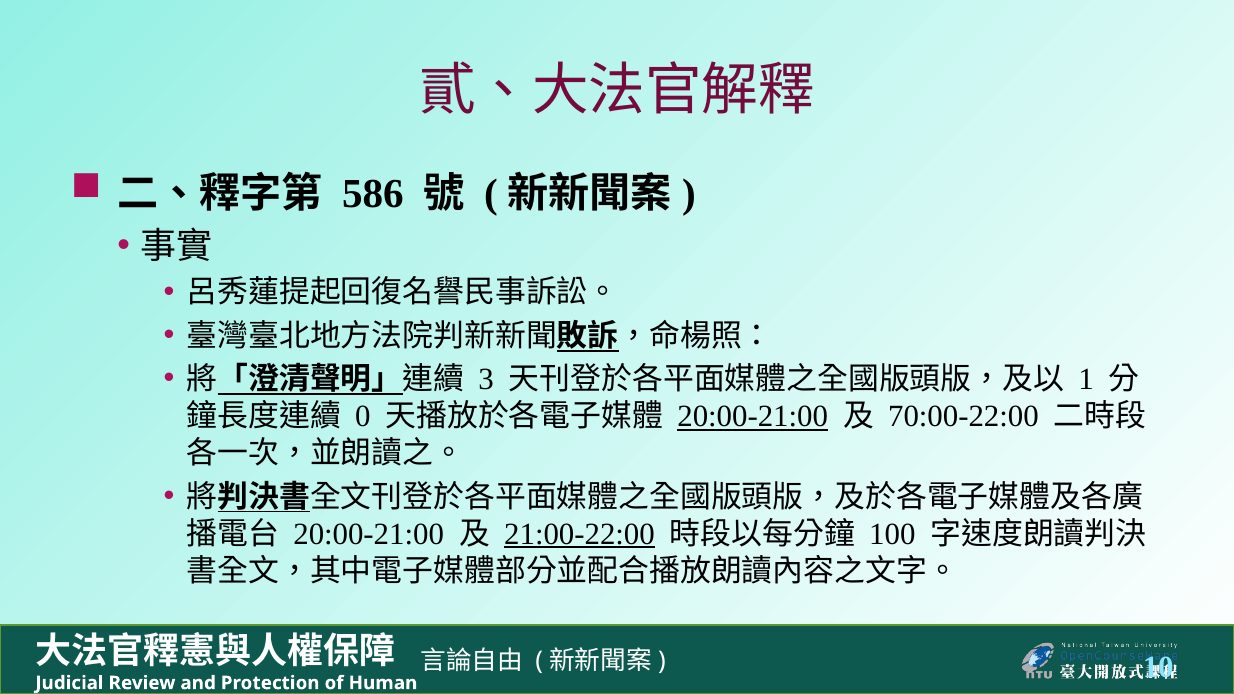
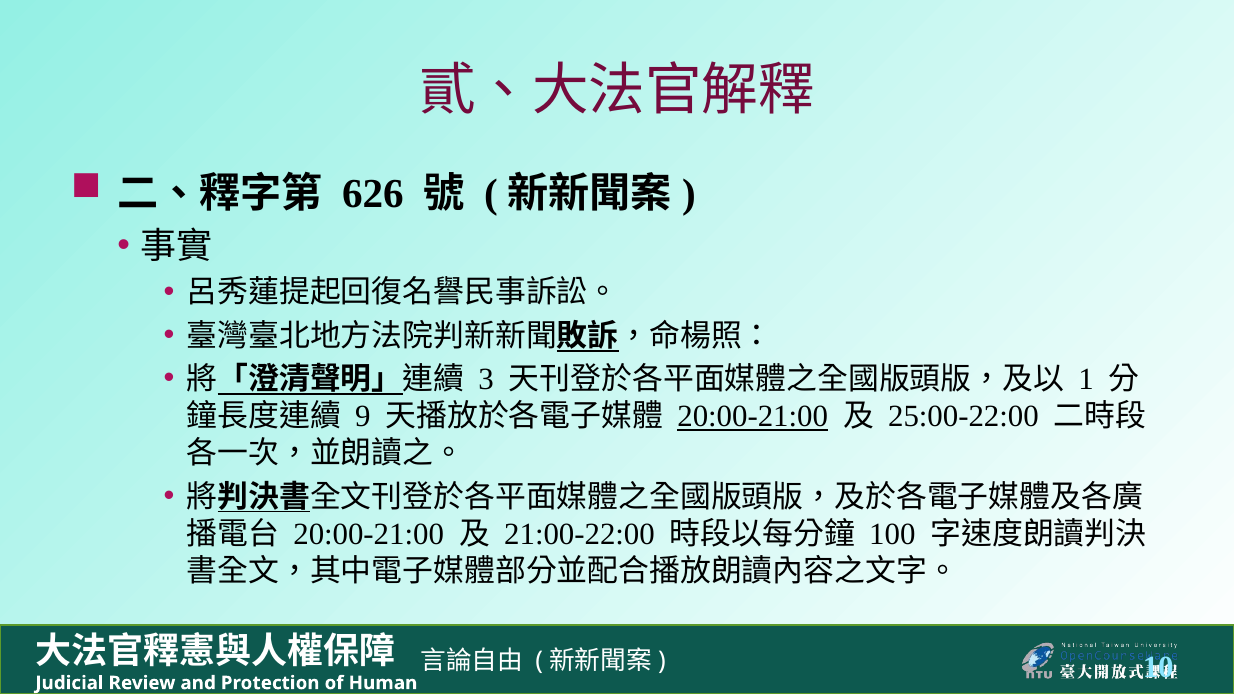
586: 586 -> 626 (373, 194)
0: 0 -> 9 (363, 417)
70:00-22:00: 70:00-22:00 -> 25:00-22:00 (963, 417)
21:00-22:00 underline: present -> none (580, 534)
